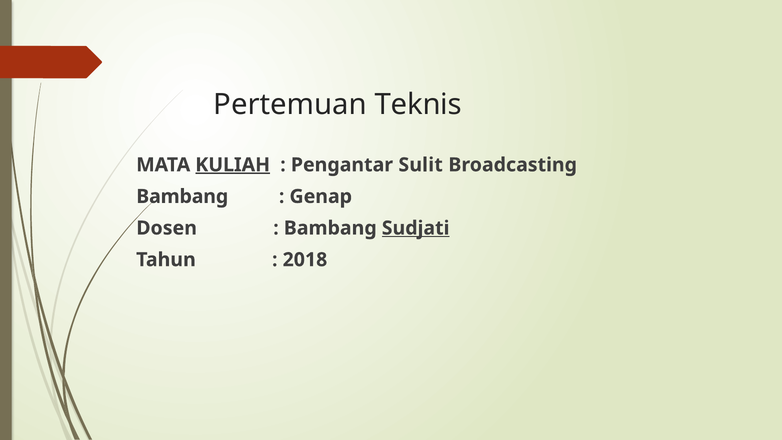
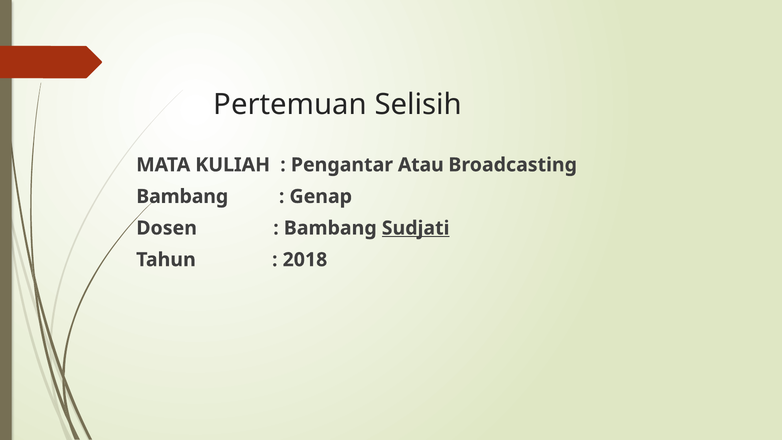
Teknis: Teknis -> Selisih (418, 104)
KULIAH underline: present -> none (233, 165)
Sulit: Sulit -> Atau (421, 165)
